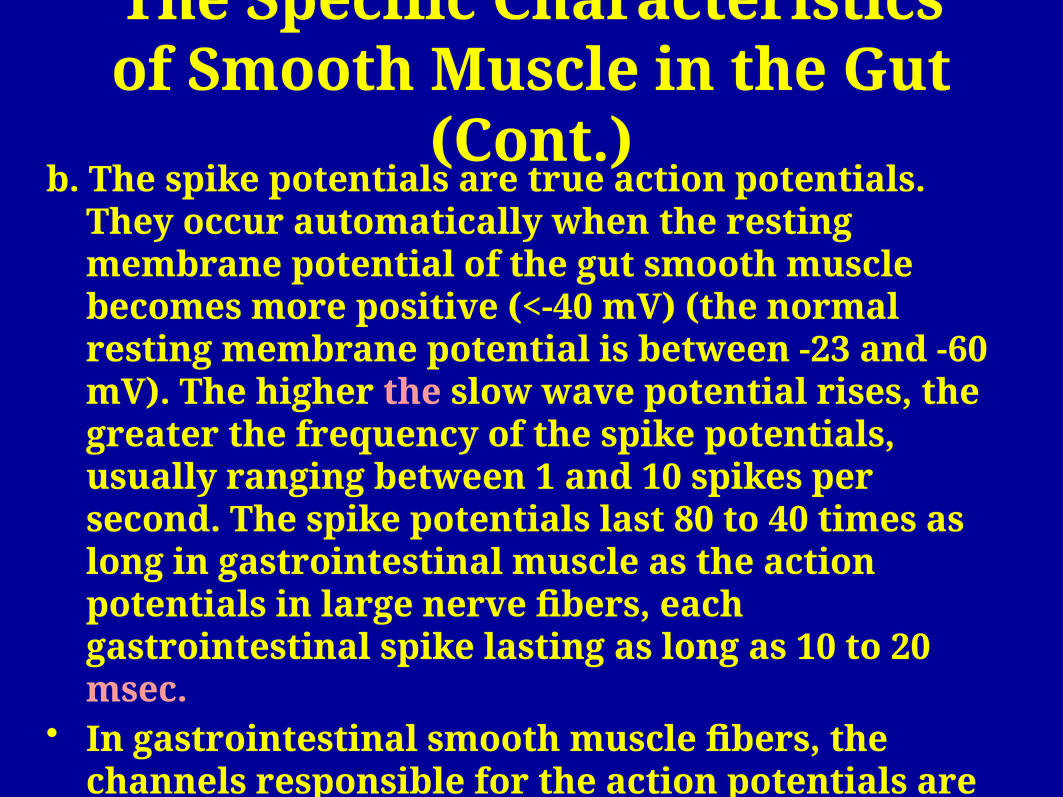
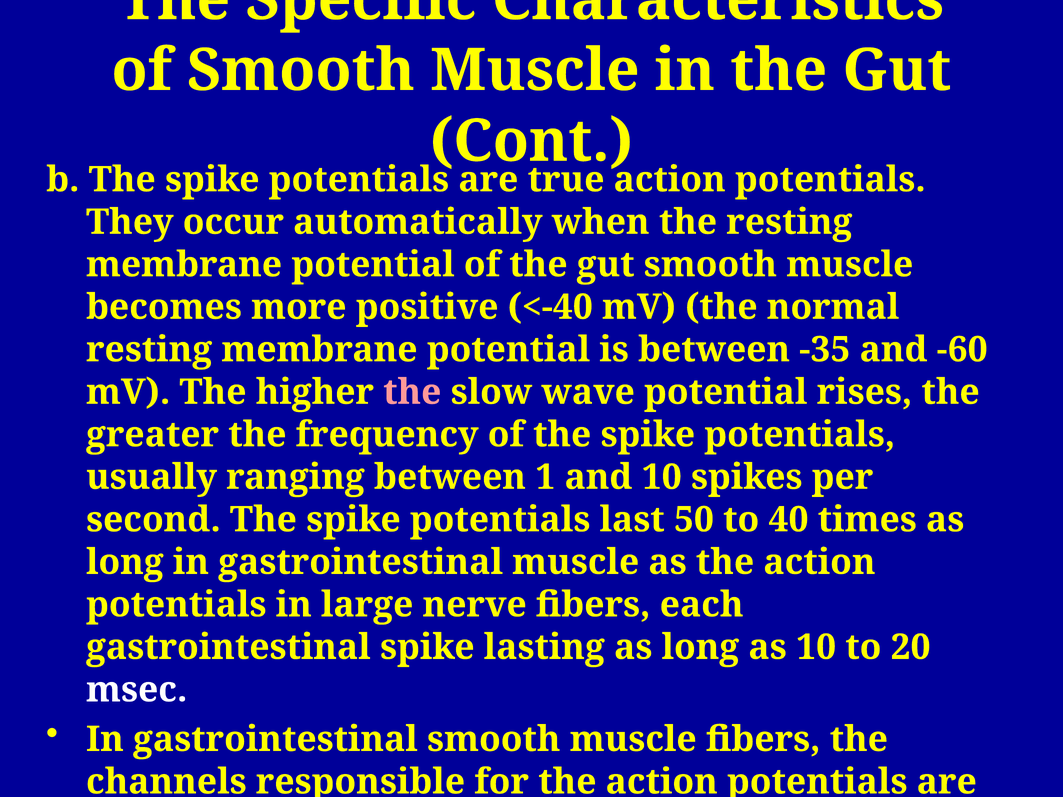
-23: -23 -> -35 (825, 350)
80: 80 -> 50 (694, 520)
msec colour: pink -> white (137, 690)
